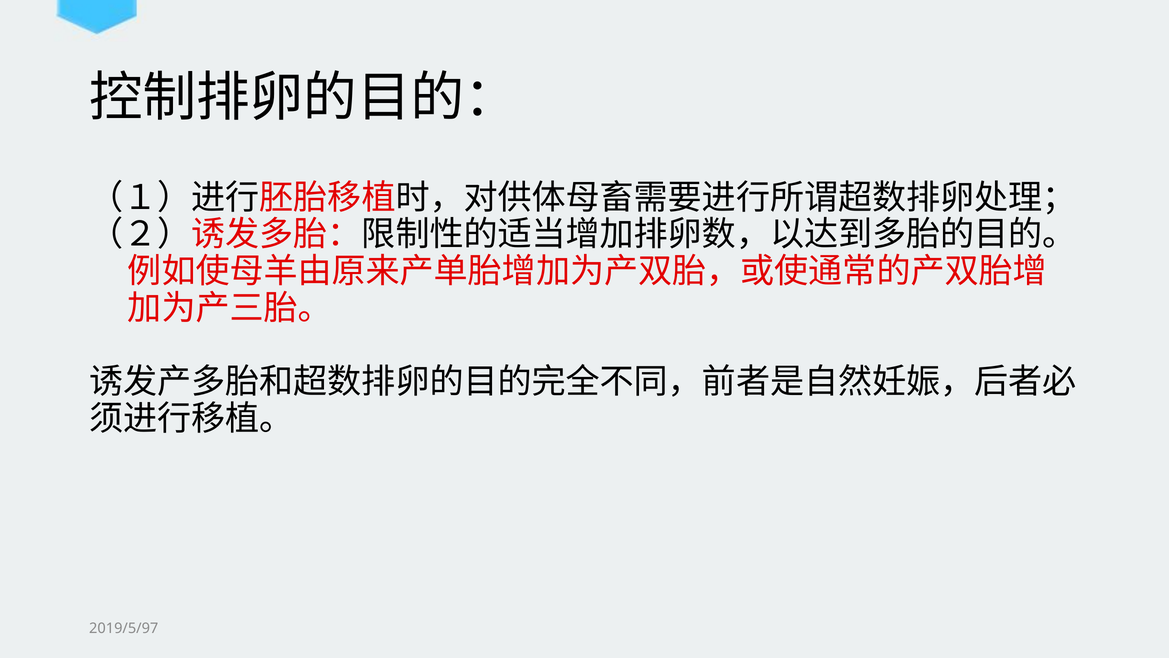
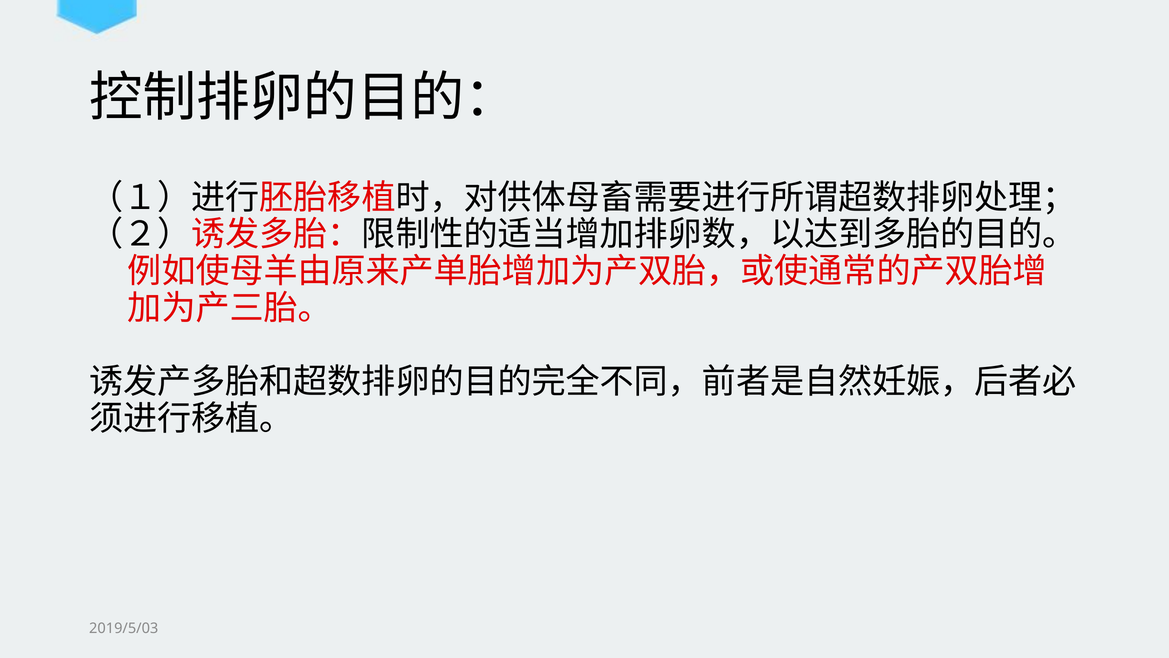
2019/5/97: 2019/5/97 -> 2019/5/03 (124, 628)
